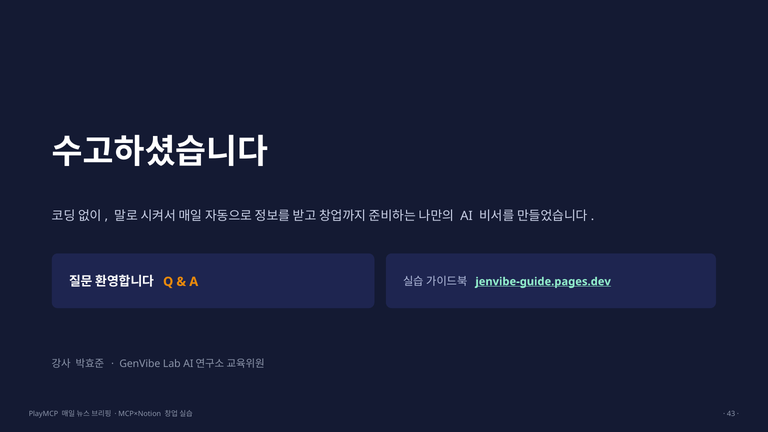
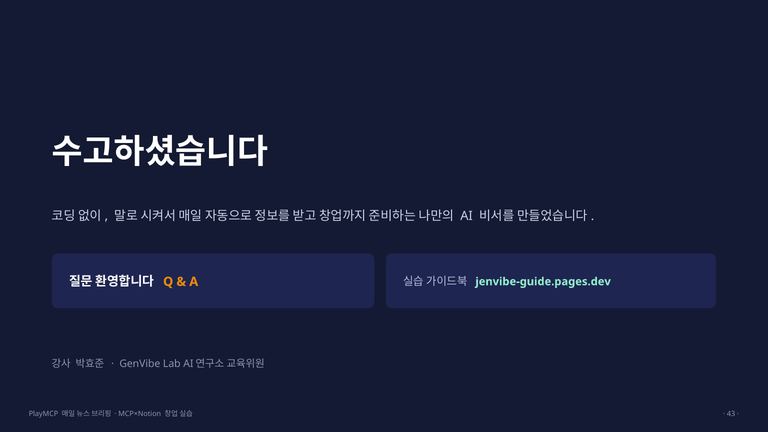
jenvibe-guide.pages.dev underline: present -> none (543, 282)
